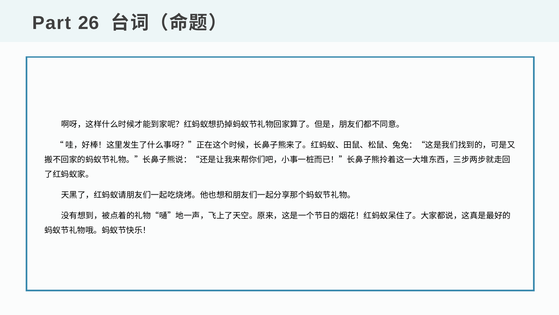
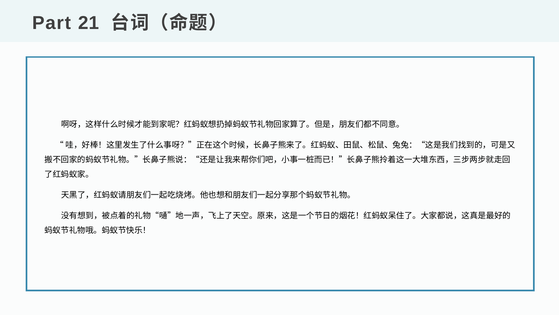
26: 26 -> 21 (89, 23)
